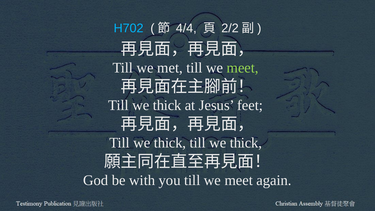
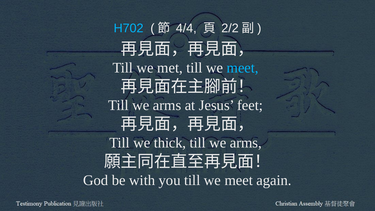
meet colour: light green -> light blue (243, 68)
thick: thick -> arms (167, 105)
thick: thick -> arms (246, 143)
